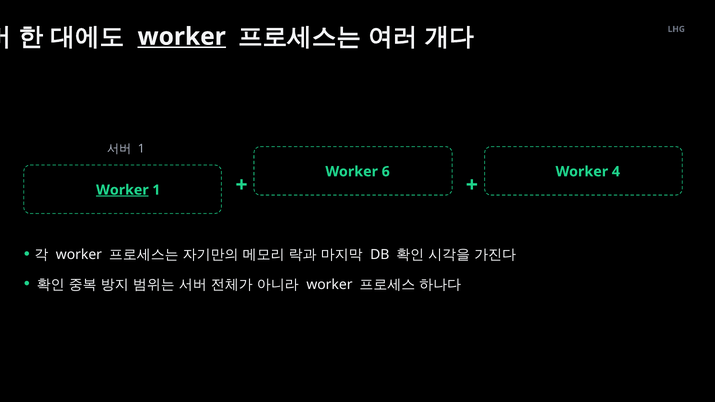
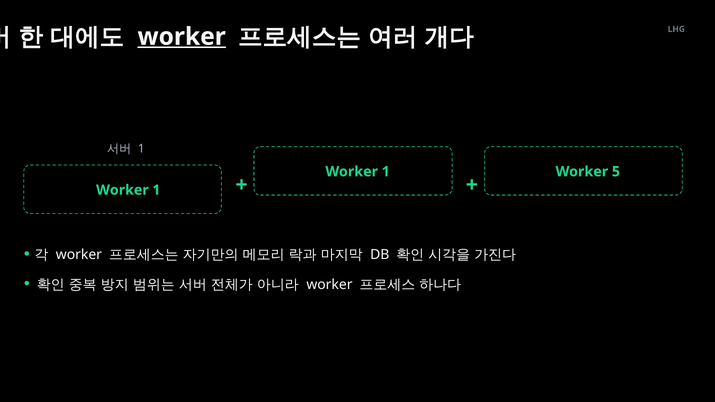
6: 6 -> 1 (386, 172)
4: 4 -> 5 (616, 172)
Worker underline: present -> none (122, 190)
